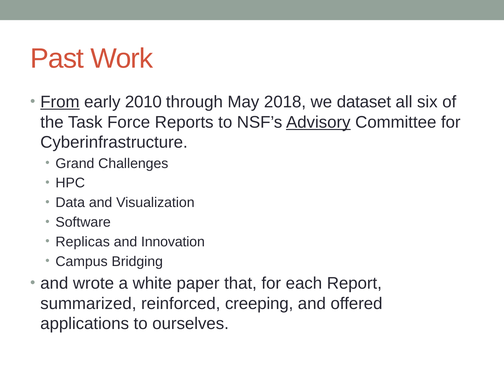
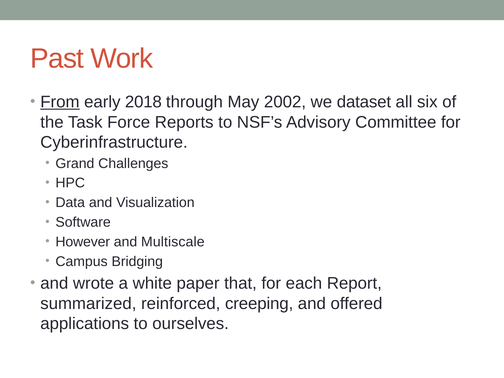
2010: 2010 -> 2018 (143, 102)
2018: 2018 -> 2002 (285, 102)
Advisory underline: present -> none (318, 122)
Replicas: Replicas -> However (83, 242)
Innovation: Innovation -> Multiscale (173, 242)
